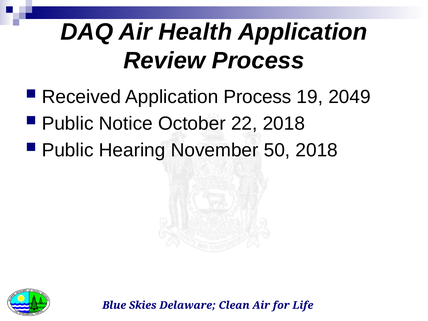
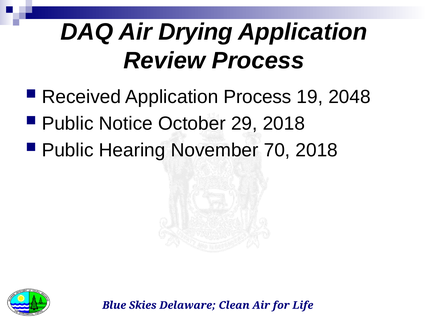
Health: Health -> Drying (196, 32)
2049: 2049 -> 2048 (349, 97)
22: 22 -> 29 (244, 124)
50: 50 -> 70 (277, 150)
